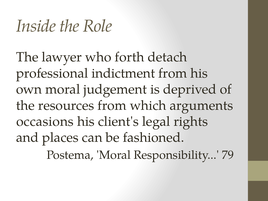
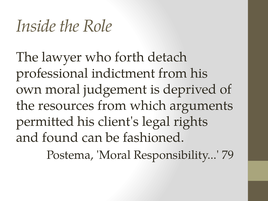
occasions: occasions -> permitted (45, 121)
places: places -> found (60, 138)
